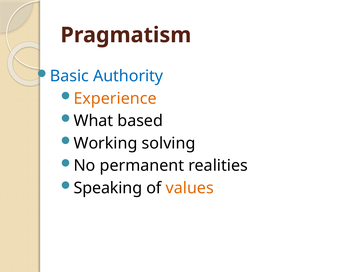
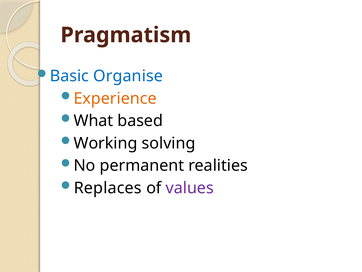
Authority: Authority -> Organise (128, 76)
Speaking: Speaking -> Replaces (108, 188)
values colour: orange -> purple (190, 188)
